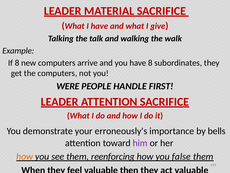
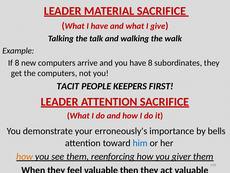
WERE: WERE -> TACIT (68, 86)
HANDLE: HANDLE -> KEEPERS (130, 86)
him colour: purple -> blue (140, 143)
false: false -> giver (181, 156)
